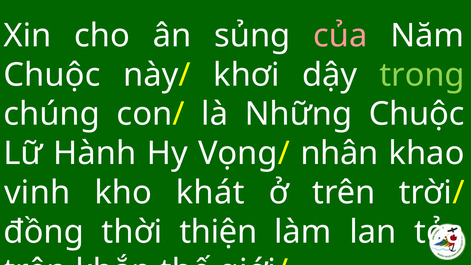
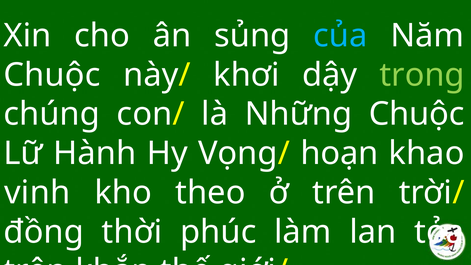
của colour: pink -> light blue (340, 36)
nhân: nhân -> hoạn (339, 153)
khát: khát -> theo (210, 193)
thiện: thiện -> phúc (218, 232)
